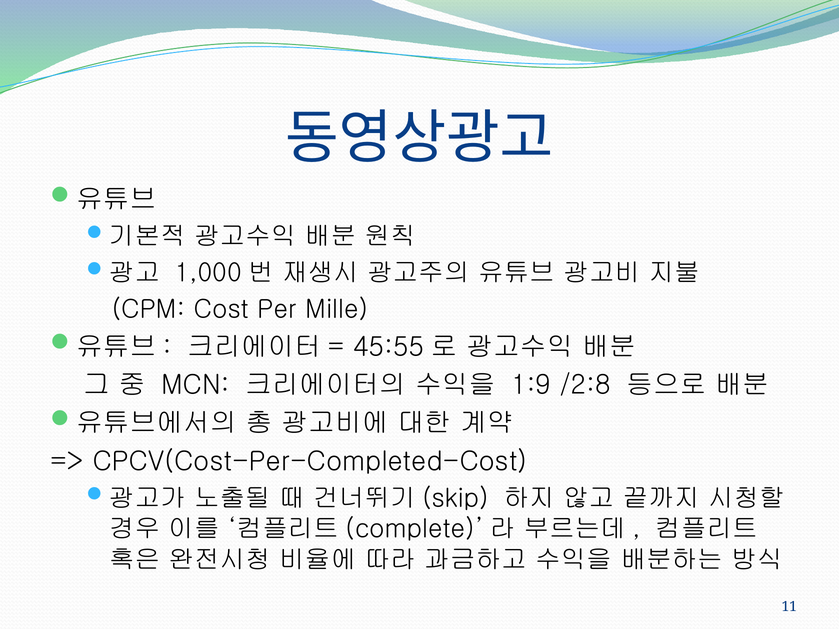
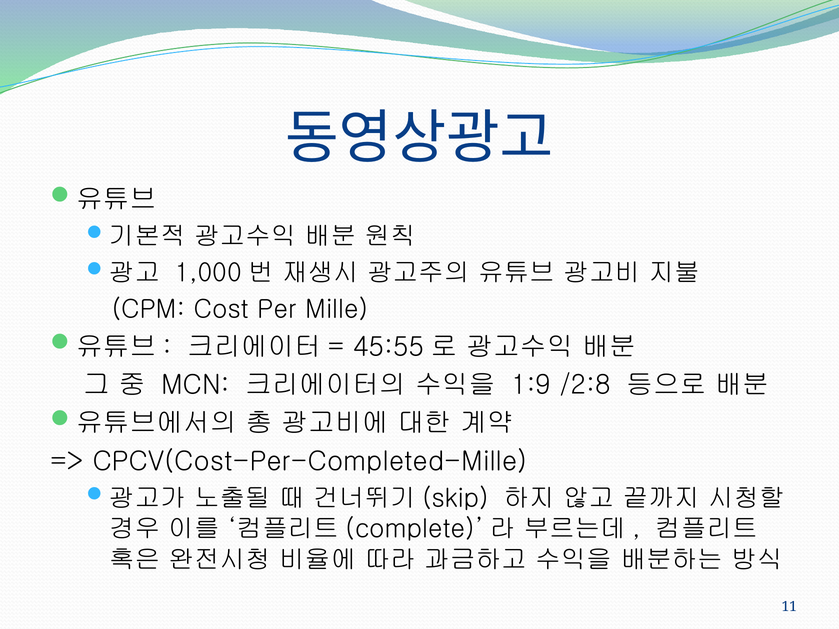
CPCV(Cost-Per-Completed-Cost: CPCV(Cost-Per-Completed-Cost -> CPCV(Cost-Per-Completed-Mille (310, 461)
